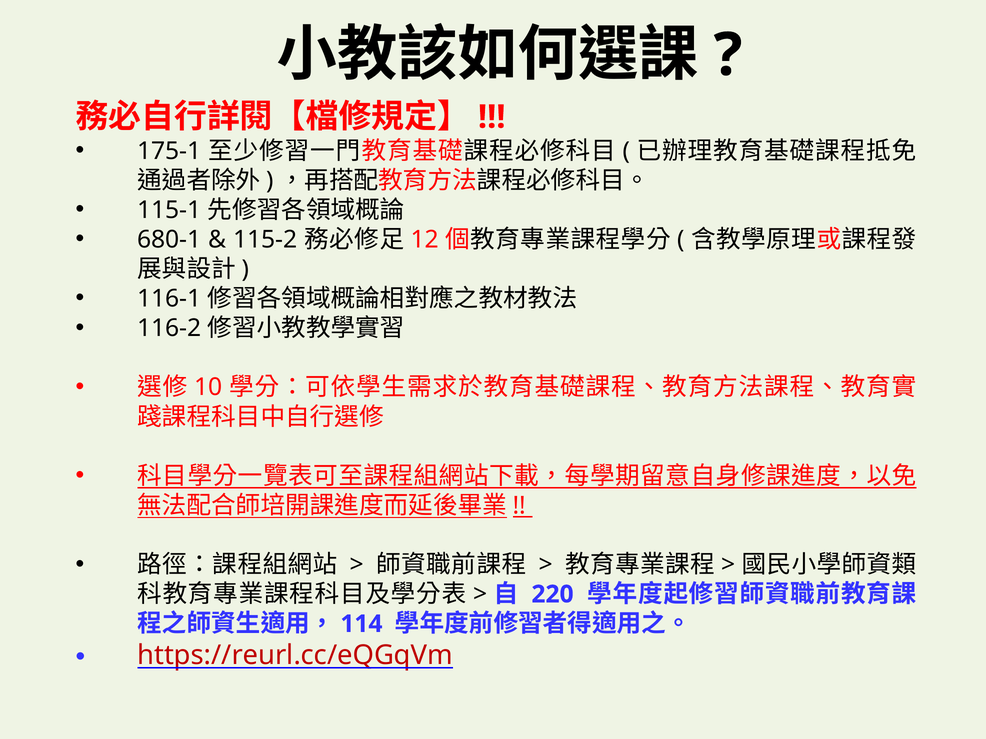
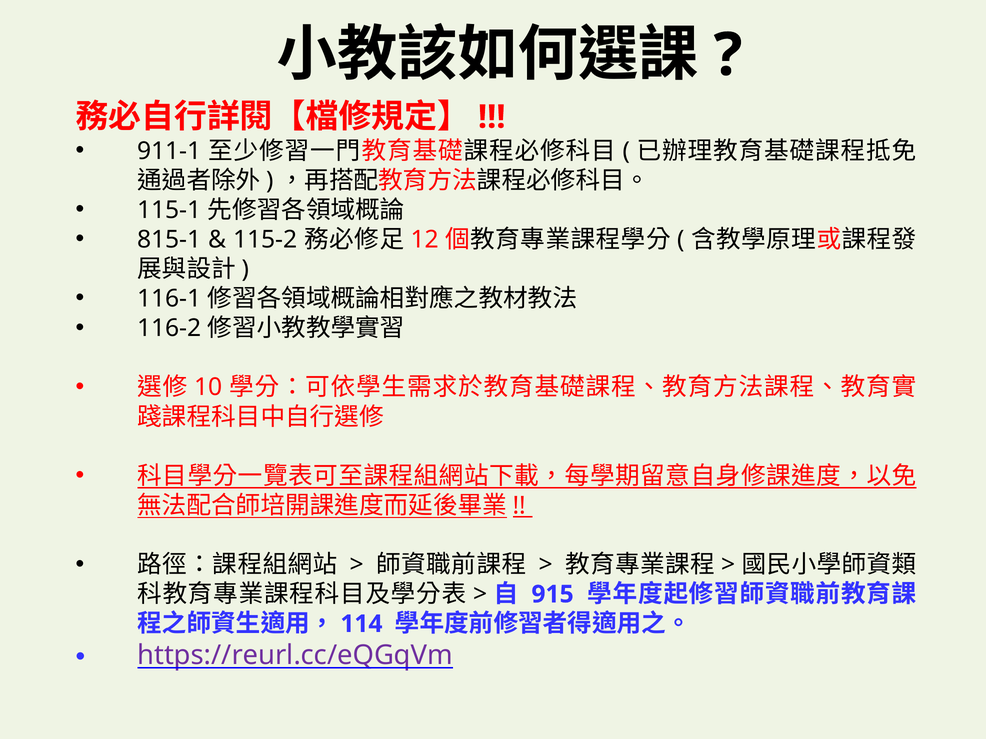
175-1: 175-1 -> 911-1 (169, 151)
680-1: 680-1 -> 815-1 (169, 240)
220: 220 -> 915 (553, 595)
https://reurl.cc/eQGqVm colour: red -> purple (295, 656)
